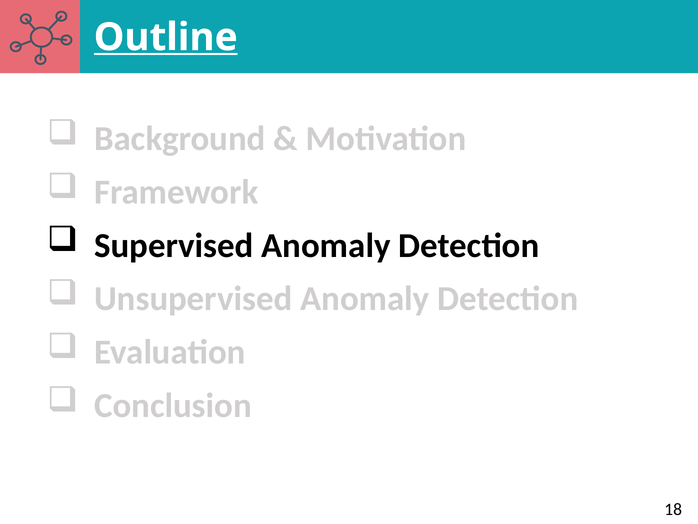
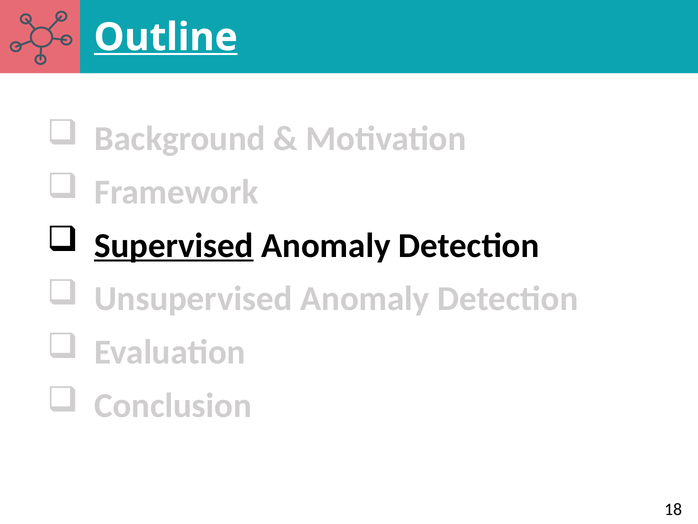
Supervised underline: none -> present (174, 245)
